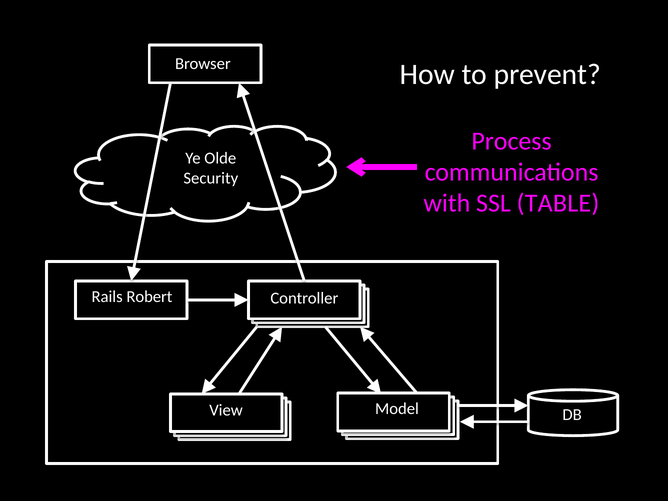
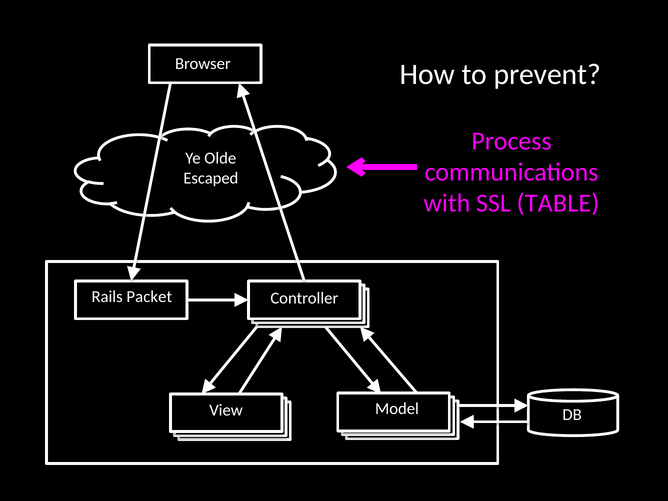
Security: Security -> Escaped (211, 178)
Robert: Robert -> Packet (149, 297)
